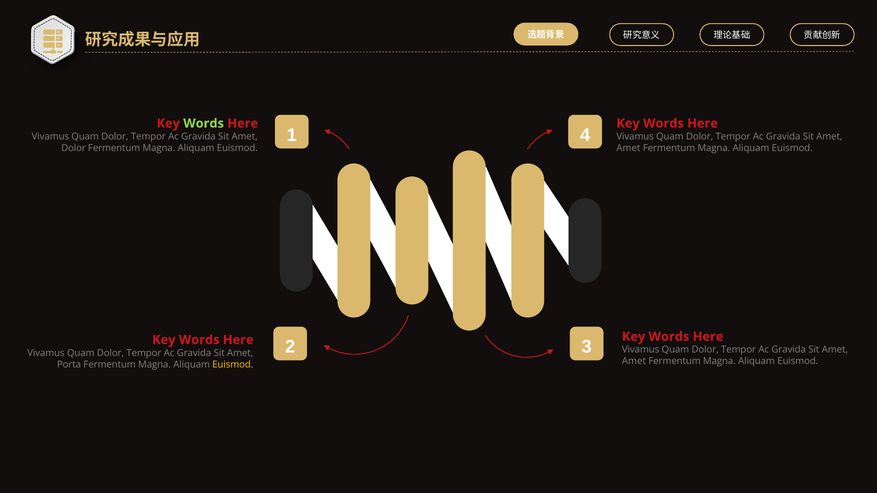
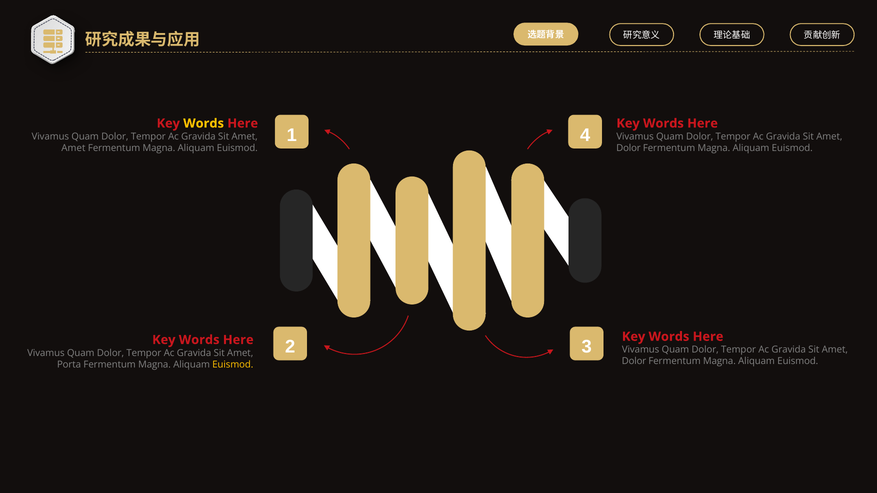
Words colour: light green -> yellow (204, 123)
Dolor: Dolor -> Amet (73, 148)
Amet: Amet -> Dolor (629, 148)
Amet: Amet -> Dolor (634, 362)
